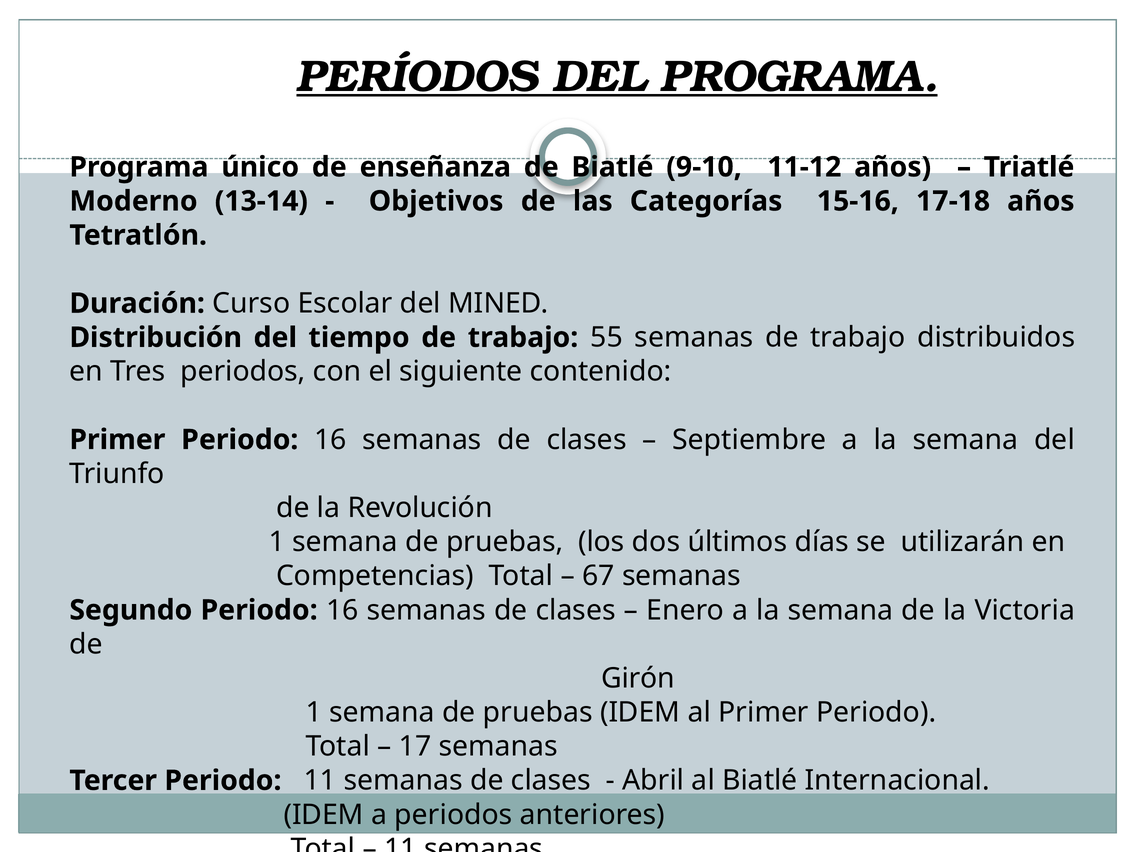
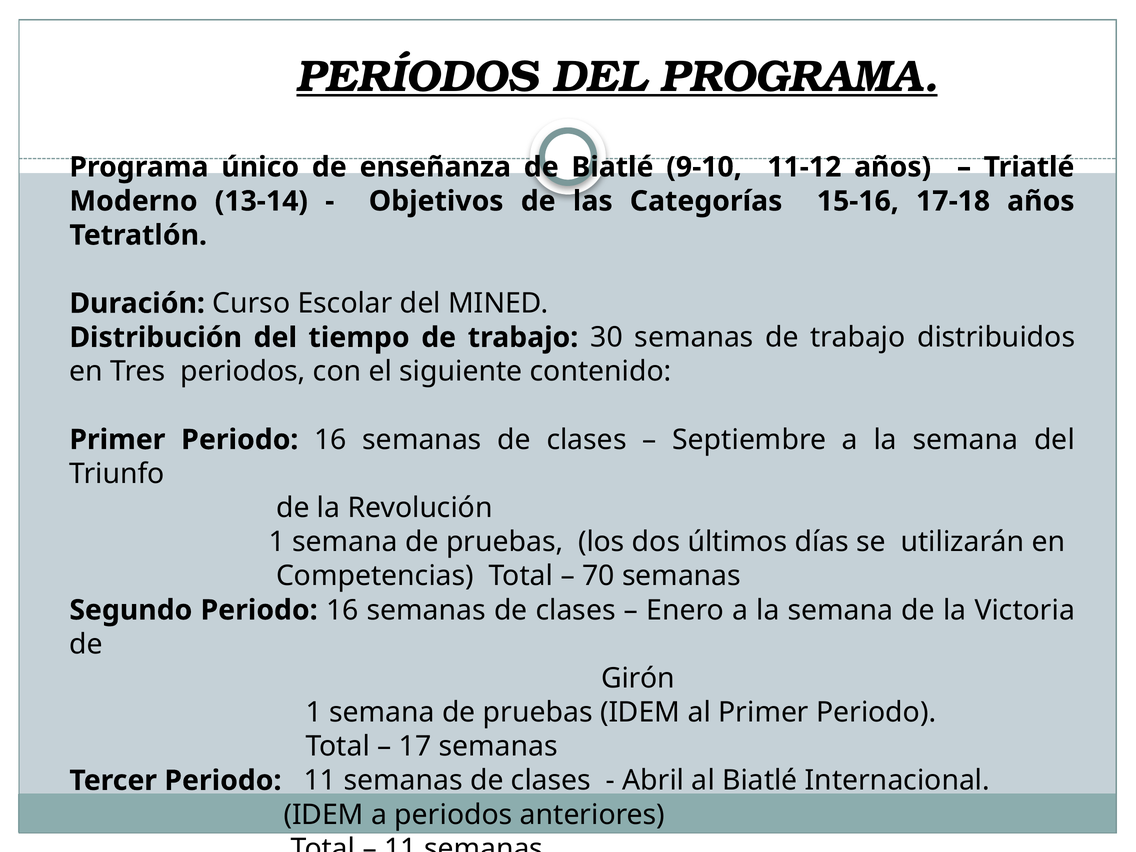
55: 55 -> 30 (607, 338)
67: 67 -> 70 (598, 576)
